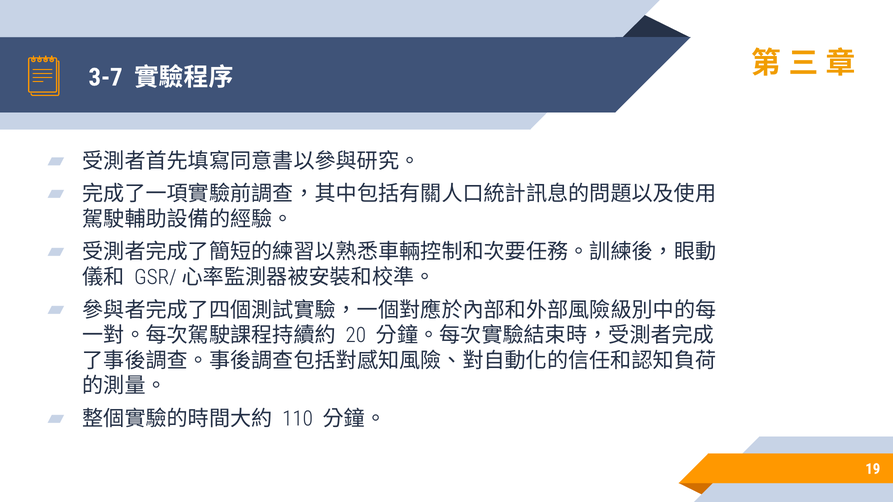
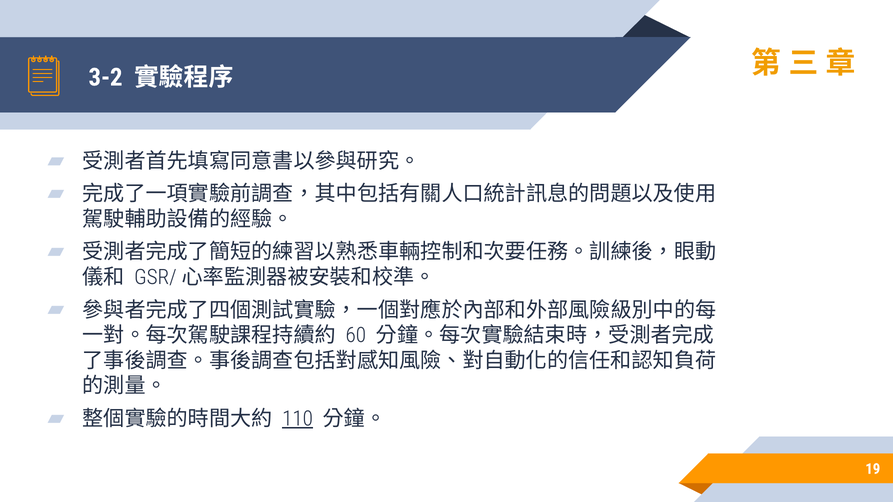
3-7: 3-7 -> 3-2 (105, 77)
20: 20 -> 60 (356, 336)
110 underline: none -> present (298, 419)
